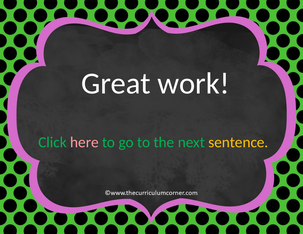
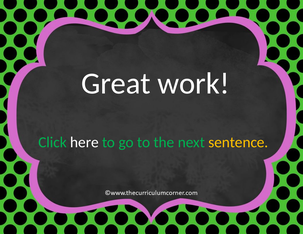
here colour: pink -> white (84, 142)
